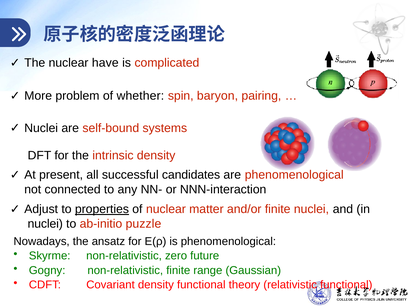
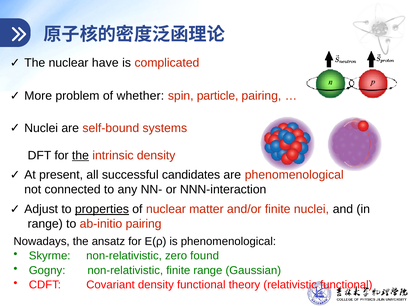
baryon: baryon -> particle (218, 96)
the underline: none -> present (80, 156)
nuclei: nuclei -> range (45, 224)
ab-initio puzzle: puzzle -> pairing (144, 224)
future: future -> found (205, 256)
